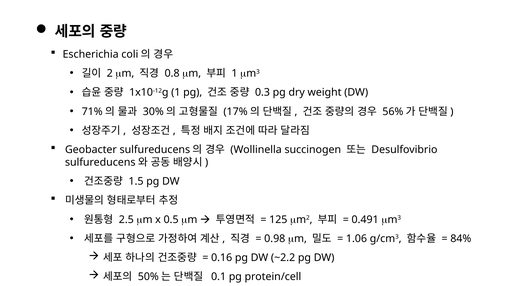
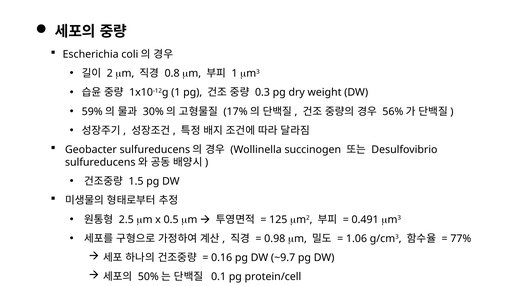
71%: 71% -> 59% (92, 111)
84%: 84% -> 77% (461, 238)
~2.2: ~2.2 -> ~9.7 (283, 257)
